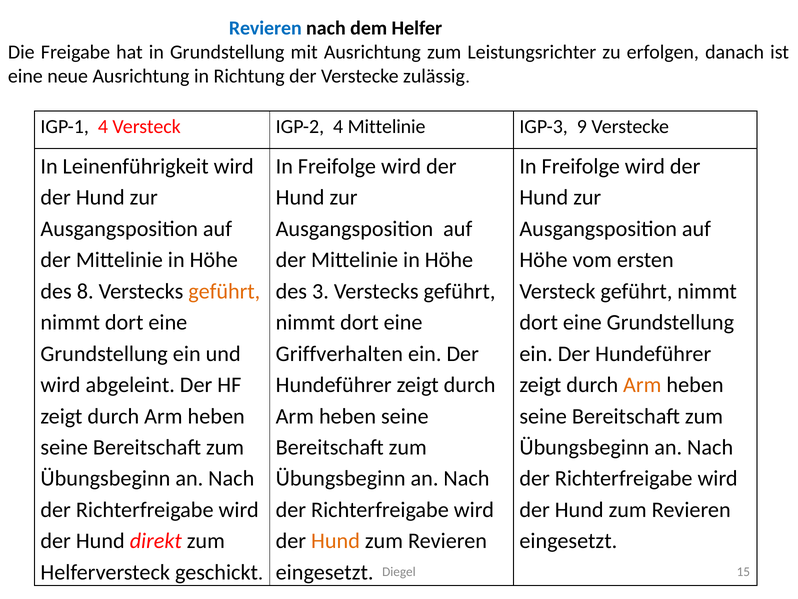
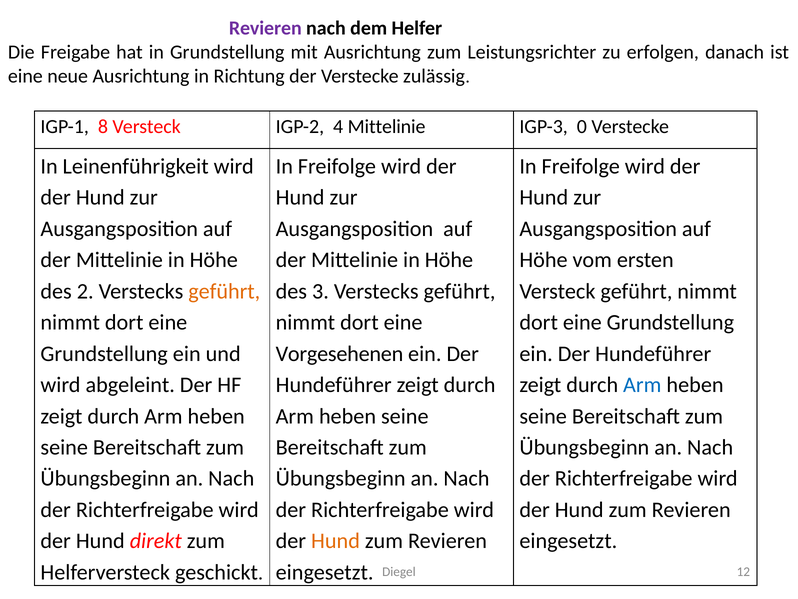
Revieren colour: blue -> purple (265, 28)
IGP-1 4: 4 -> 8 (103, 127)
9: 9 -> 0 (582, 127)
8: 8 -> 2 (85, 291)
Griffverhalten: Griffverhalten -> Vorgesehenen (339, 353)
Arm colour: orange -> blue (642, 385)
15: 15 -> 12 (743, 571)
